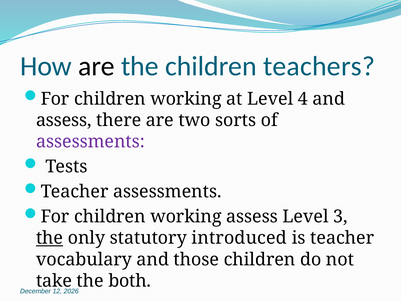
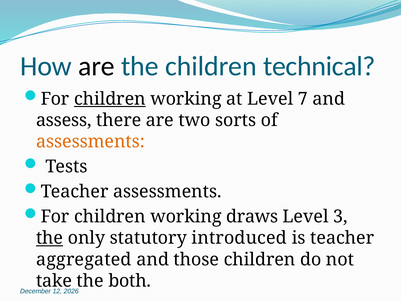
teachers: teachers -> technical (319, 66)
children underline: none -> present (110, 99)
4: 4 -> 7 (303, 99)
assessments colour: purple -> orange (91, 142)
working assess: assess -> draws (252, 216)
vocabulary: vocabulary -> aggregated (84, 259)
